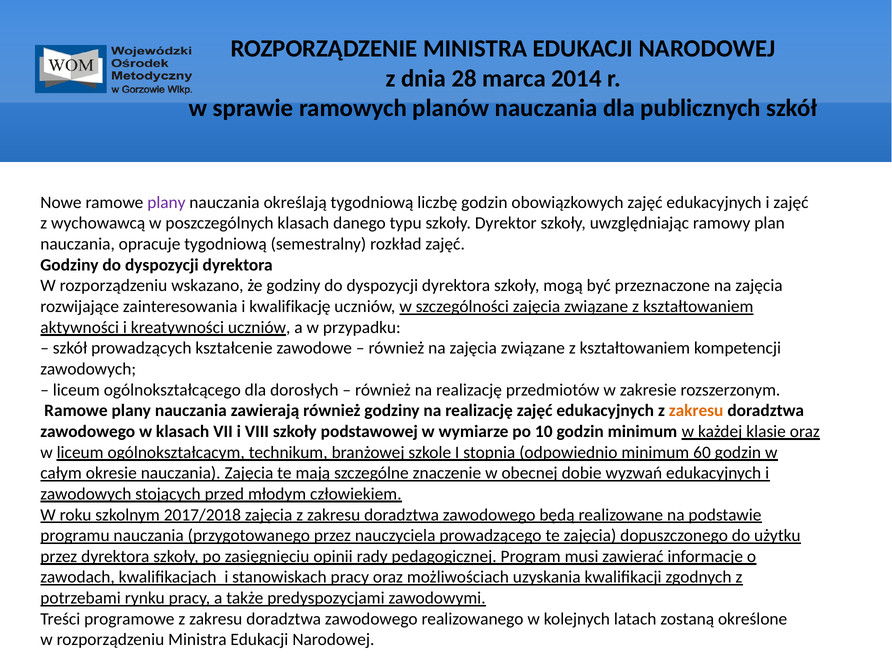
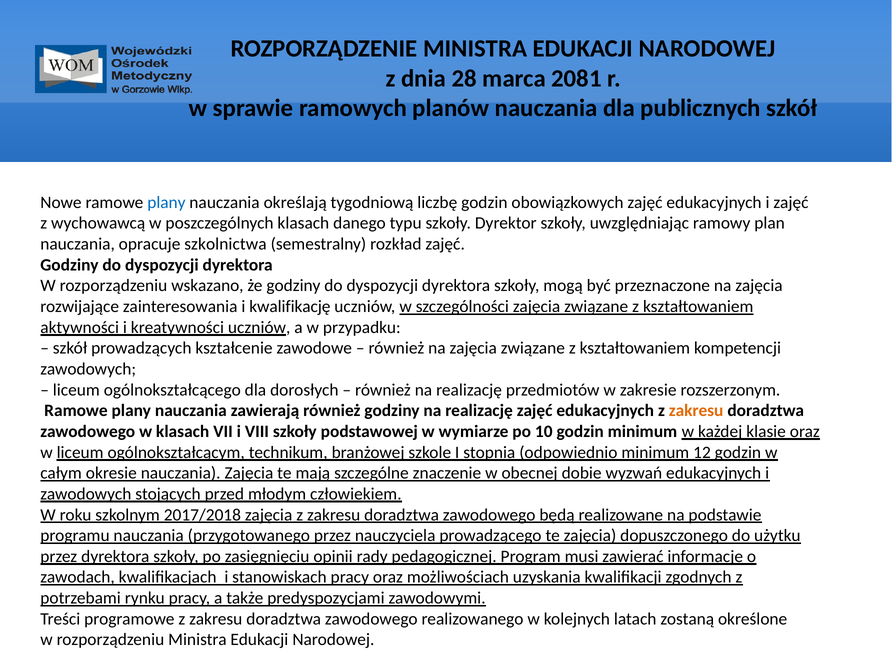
2014: 2014 -> 2081 (576, 79)
plany colour: purple -> blue (166, 202)
opracuje tygodniową: tygodniową -> szkolnictwa (225, 244)
60: 60 -> 12 (702, 452)
